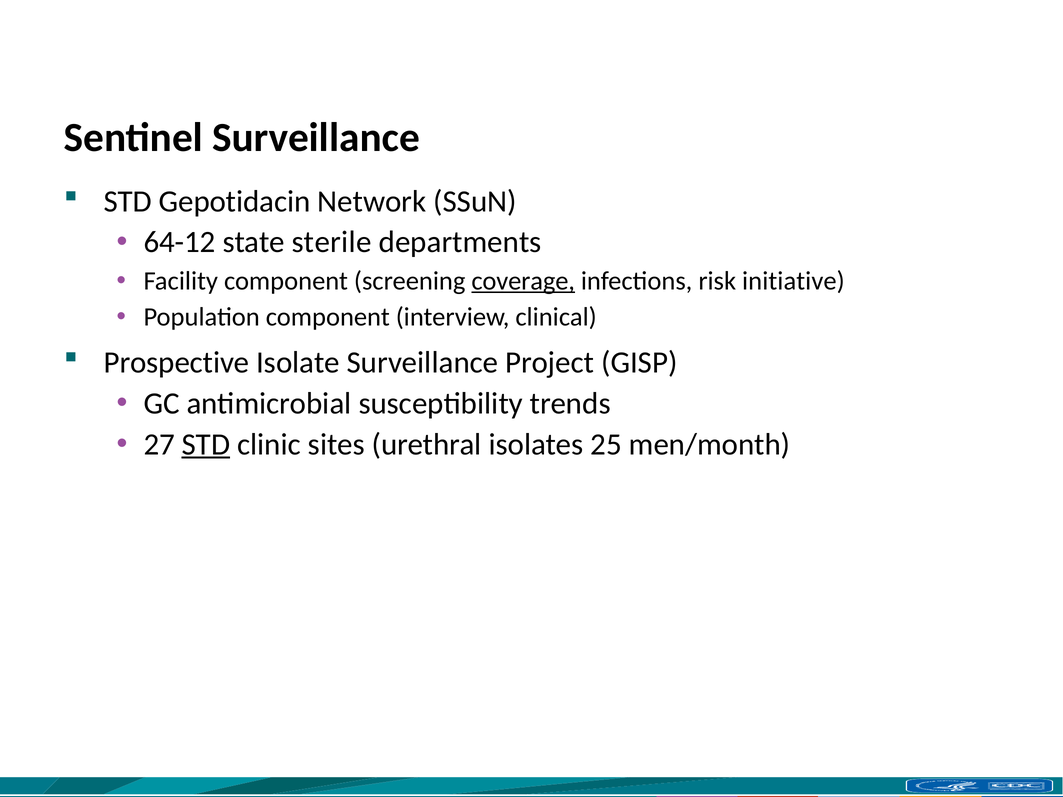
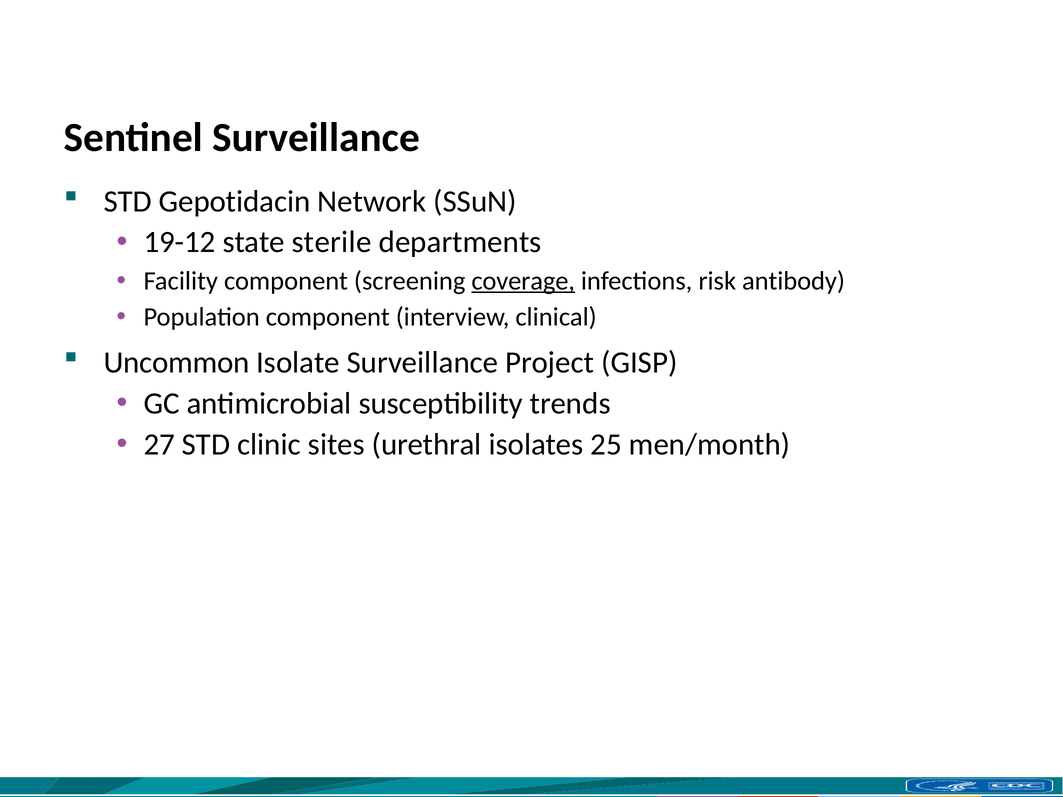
64-12: 64-12 -> 19-12 (180, 242)
initiative: initiative -> antibody (794, 281)
Prospective: Prospective -> Uncommon (177, 363)
STD underline: present -> none (206, 444)
